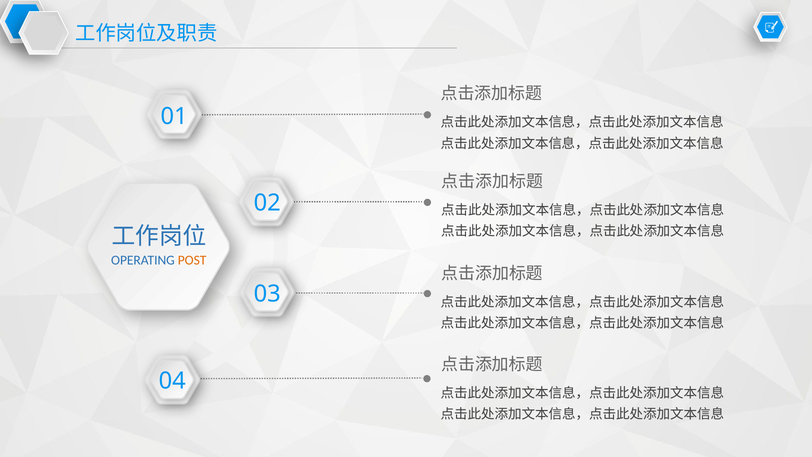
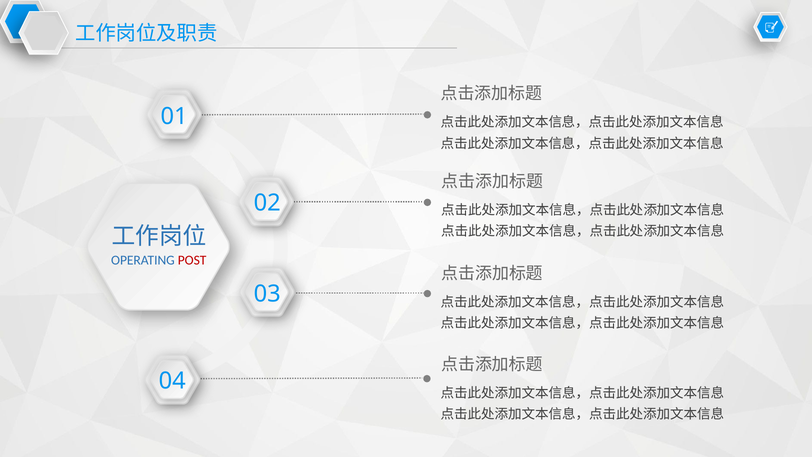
POST colour: orange -> red (192, 260)
